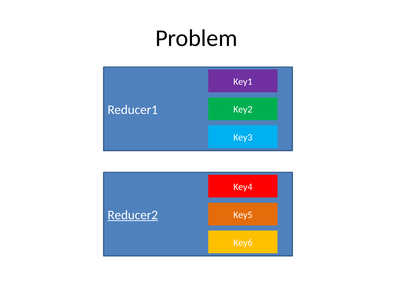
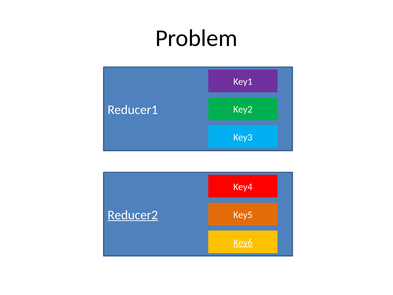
Key6 underline: none -> present (243, 242)
